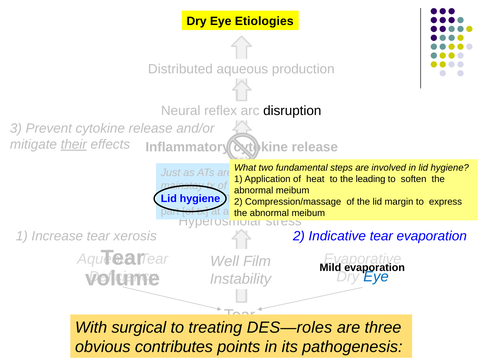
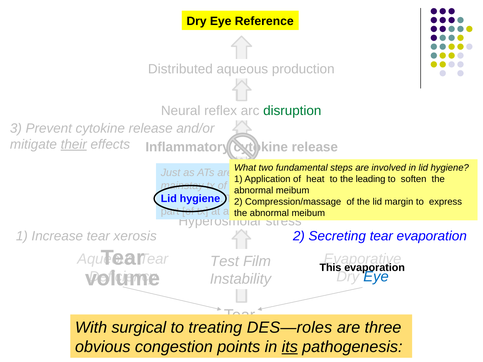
Etiologies: Etiologies -> Reference (264, 21)
disruption colour: black -> green (292, 111)
Indicative: Indicative -> Secreting (337, 236)
Well: Well -> Test (225, 261)
Mild: Mild -> This (330, 268)
contributes: contributes -> congestion (174, 347)
its underline: none -> present (290, 347)
